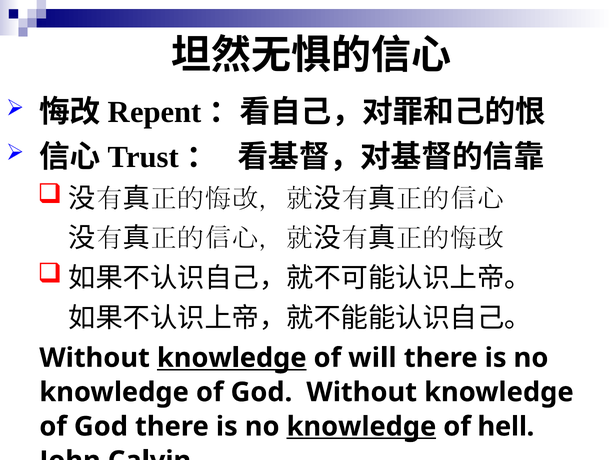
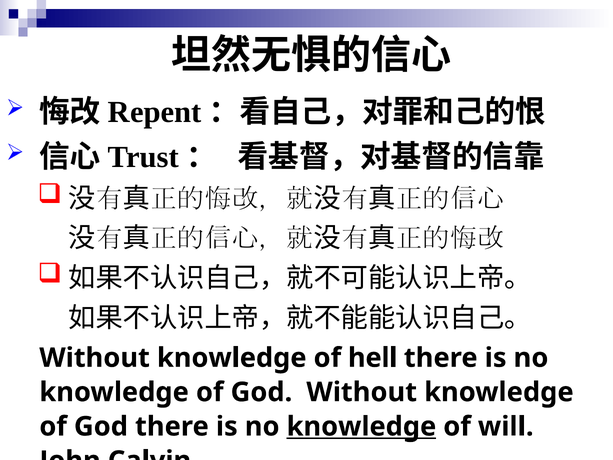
knowledge underline: present -> none (232, 358)
will: will -> hell (373, 358)
hell: hell -> will (506, 426)
